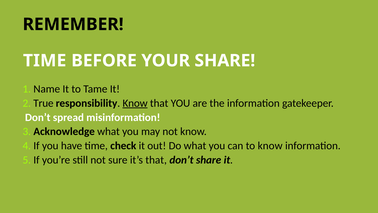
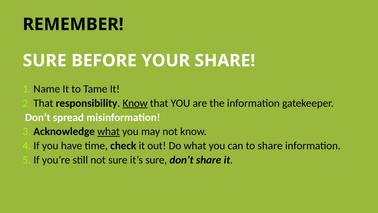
TIME: TIME -> SURE (45, 61)
2 True: True -> That (43, 103)
what underline: none -> present (109, 131)
to know: know -> share (270, 145)
it’s that: that -> sure (156, 160)
